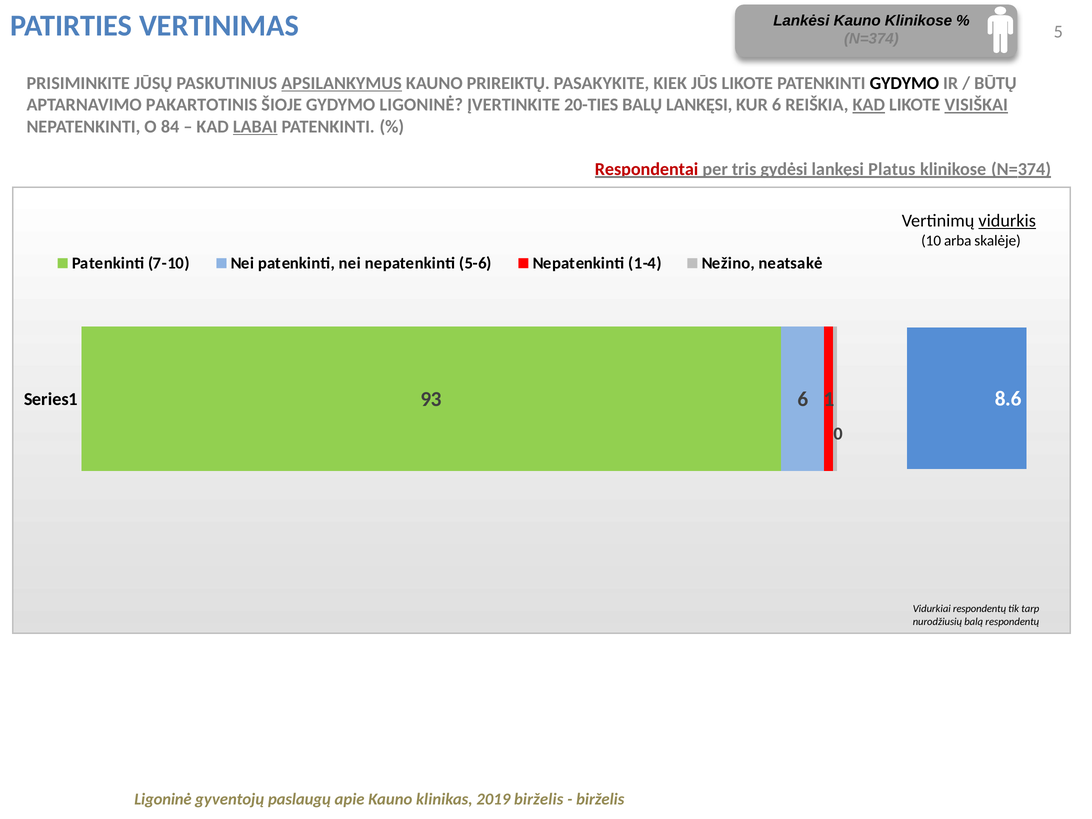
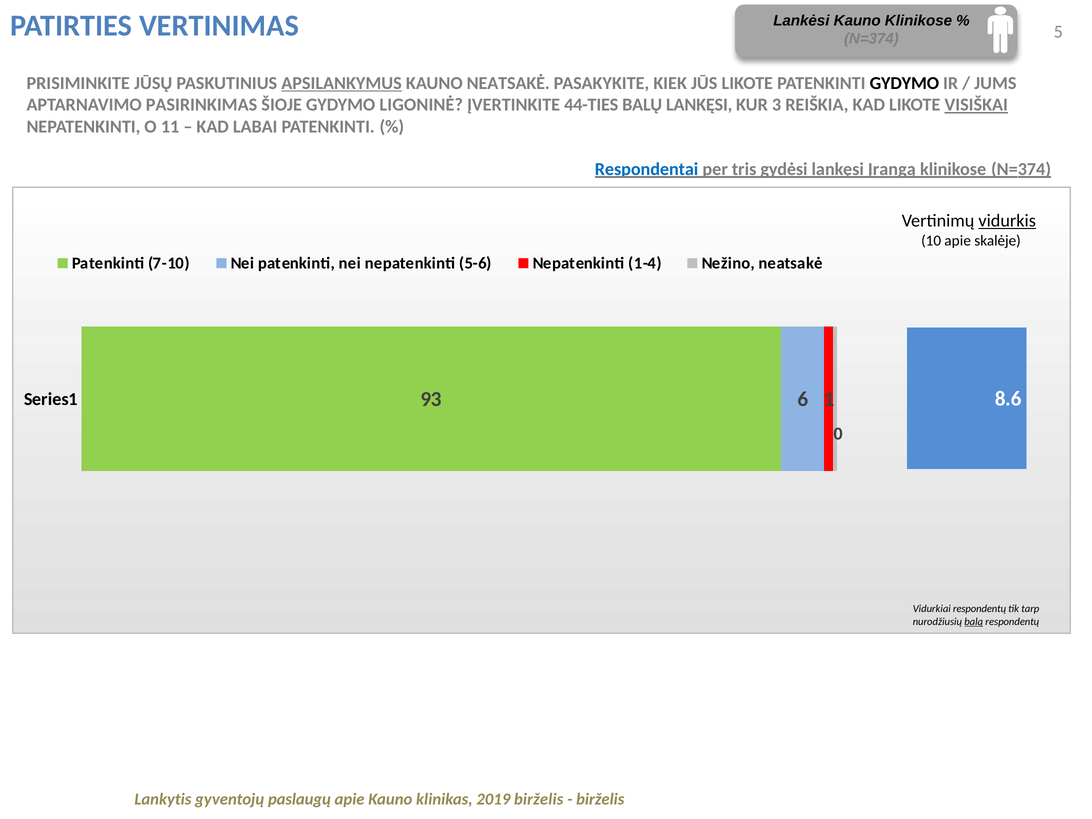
KAUNO PRIREIKTŲ: PRIREIKTŲ -> NEATSAKĖ (508, 83)
BŪTŲ: BŪTŲ -> JUMS (995, 83)
PAKARTOTINIS: PAKARTOTINIS -> PASIRINKIMAS (201, 105)
20-TIES: 20-TIES -> 44-TIES (591, 105)
KUR 6: 6 -> 3 (776, 105)
KAD underline: present -> none (869, 105)
84: 84 -> 11 (170, 127)
LABAI underline: present -> none (255, 127)
Respondentai colour: red -> blue (647, 169)
Platus: Platus -> Įrangą (892, 169)
10 arba: arba -> apie (958, 241)
balą underline: none -> present (974, 622)
Ligoninė: Ligoninė -> Lankytis (163, 799)
